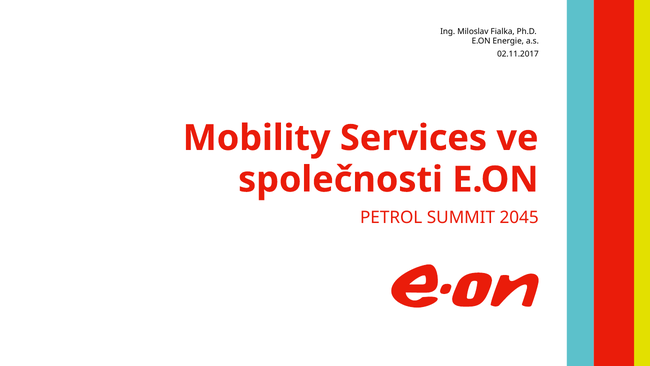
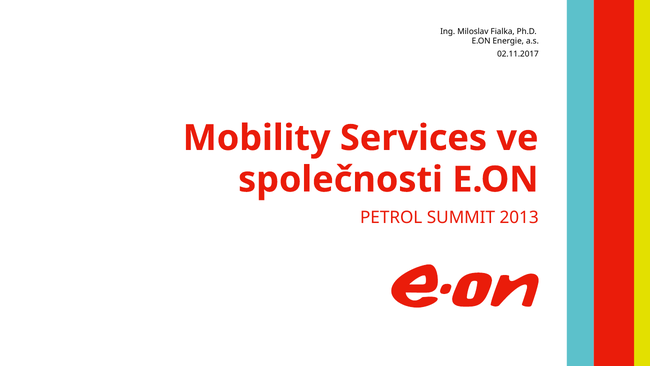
2045: 2045 -> 2013 (519, 218)
